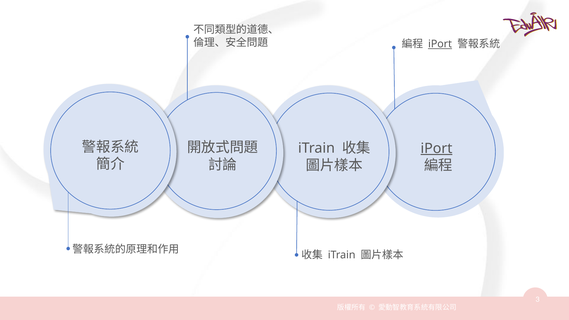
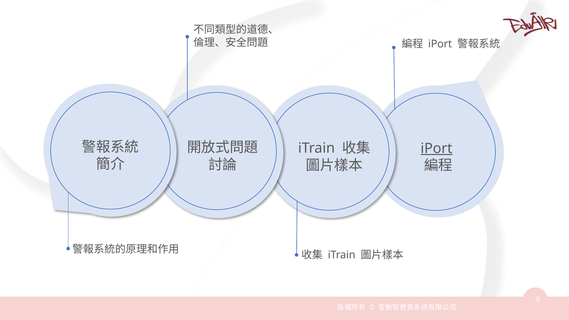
iPort underline: present -> none (440, 44)
